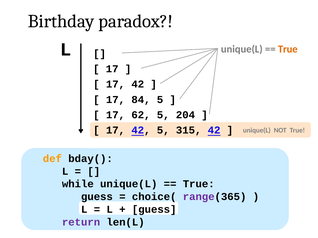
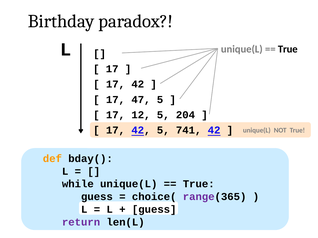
True colour: orange -> black (288, 49)
84: 84 -> 47 (141, 100)
62: 62 -> 12 (141, 115)
315: 315 -> 741 (189, 130)
